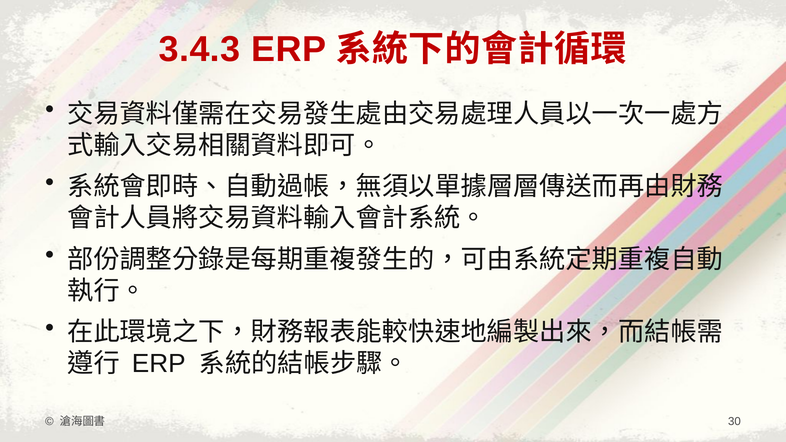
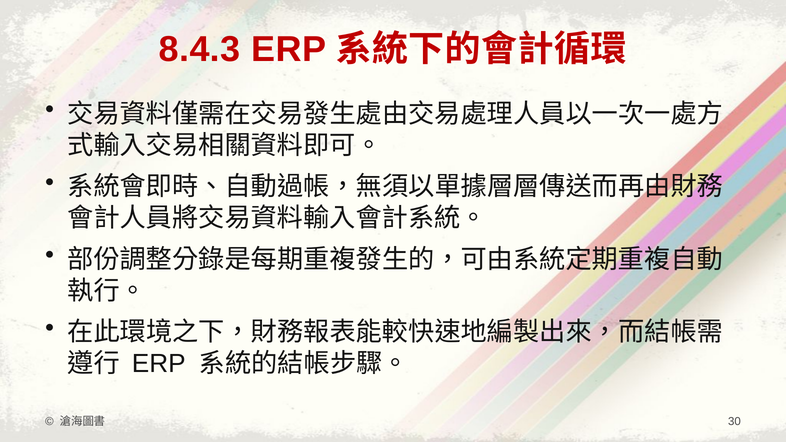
3.4.3: 3.4.3 -> 8.4.3 (200, 49)
